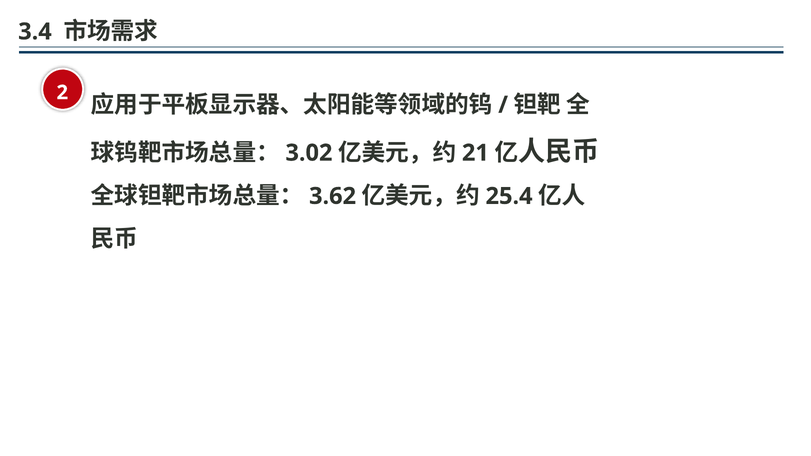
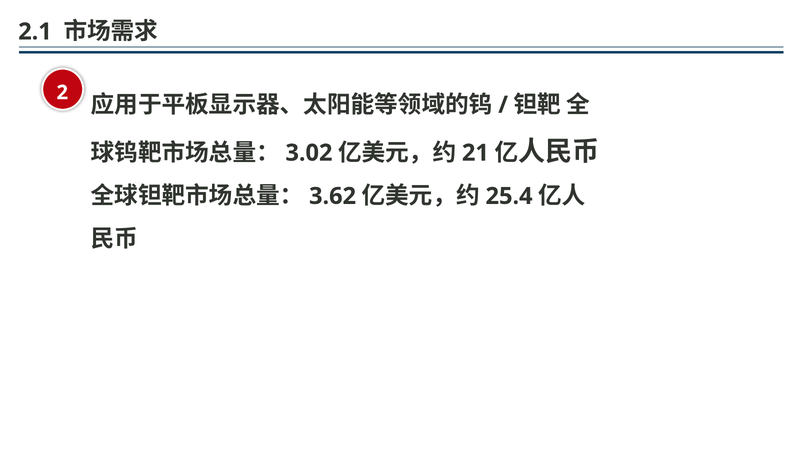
3.4: 3.4 -> 2.1 (35, 32)
